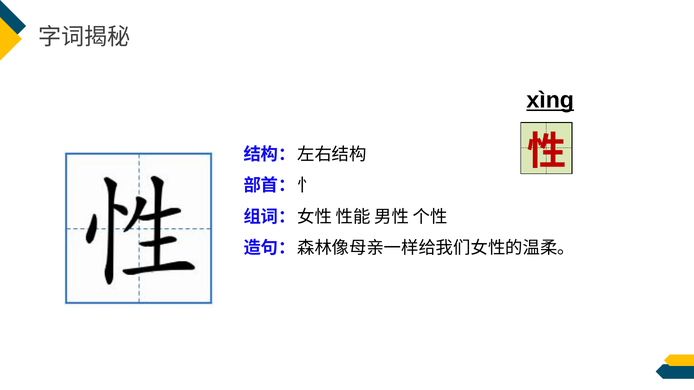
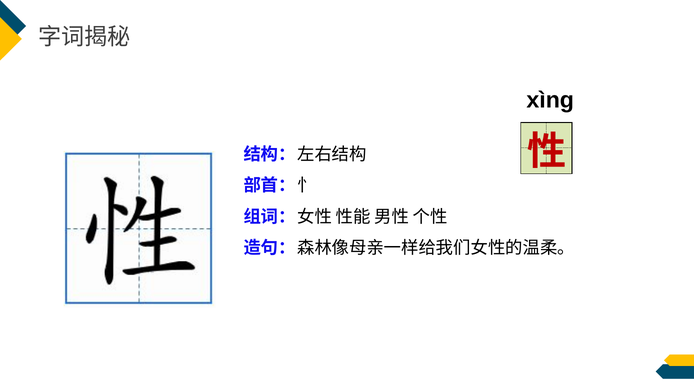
xìng underline: present -> none (550, 100)
